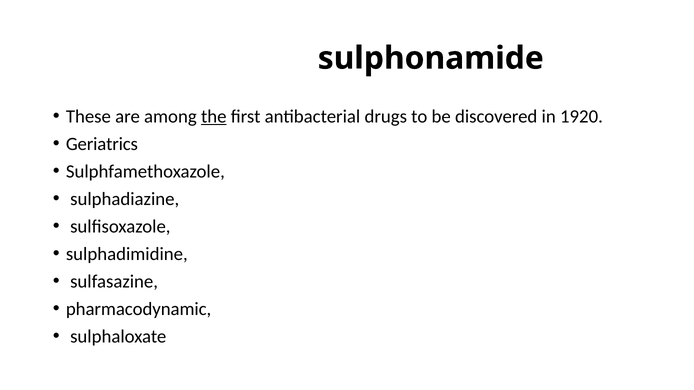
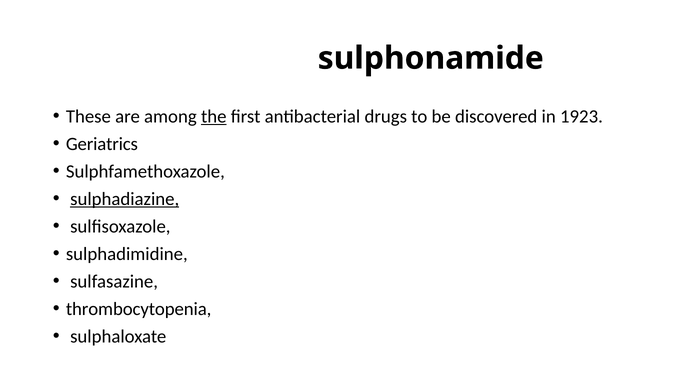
1920: 1920 -> 1923 (581, 117)
sulphadiazine underline: none -> present (125, 199)
pharmacodynamic: pharmacodynamic -> thrombocytopenia (139, 309)
